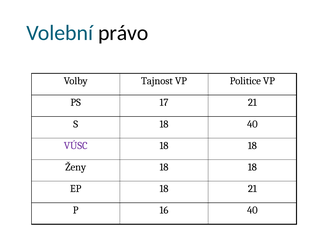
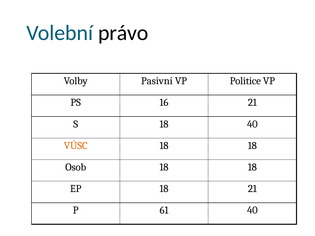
Tajnost: Tajnost -> Pasivní (157, 81)
17: 17 -> 16 (164, 103)
VÚSC colour: purple -> orange (76, 146)
Ženy: Ženy -> Osob (76, 167)
16: 16 -> 61 (164, 210)
